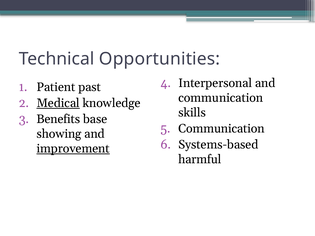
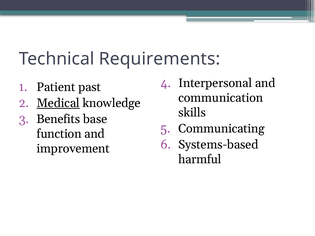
Opportunities: Opportunities -> Requirements (160, 59)
Communication: Communication -> Communicating (221, 129)
showing: showing -> function (59, 134)
improvement underline: present -> none (73, 149)
